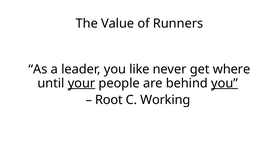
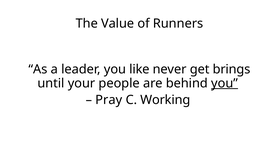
where: where -> brings (232, 69)
your underline: present -> none (82, 83)
Root: Root -> Pray (109, 100)
